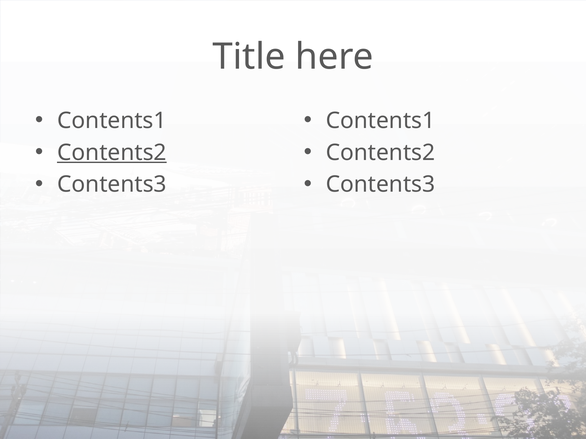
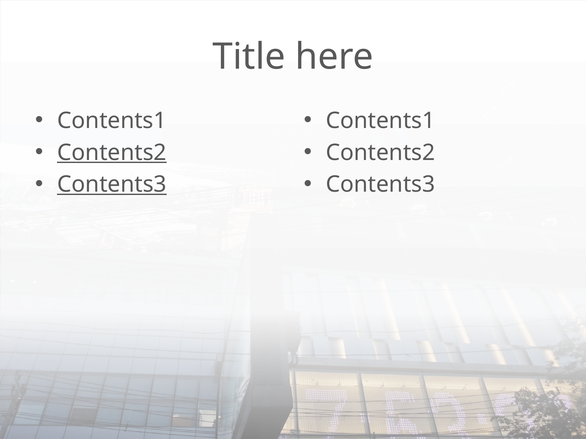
Contents3 underline: none -> present (112, 185)
